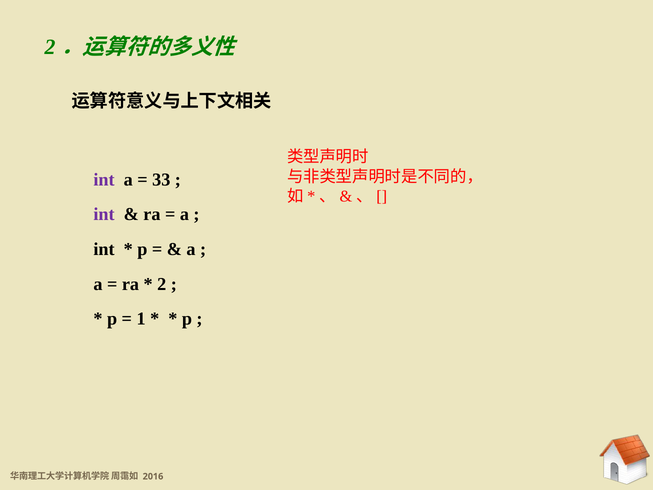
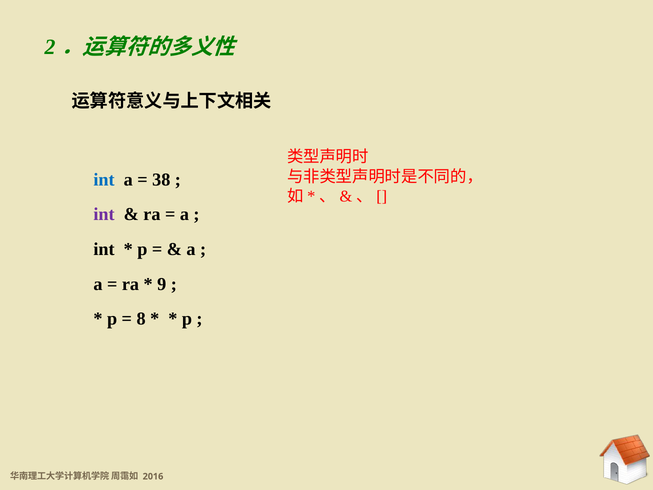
int colour: purple -> blue (104, 179)
33: 33 -> 38 (161, 179)
2: 2 -> 9 (162, 284)
1: 1 -> 8 (141, 319)
